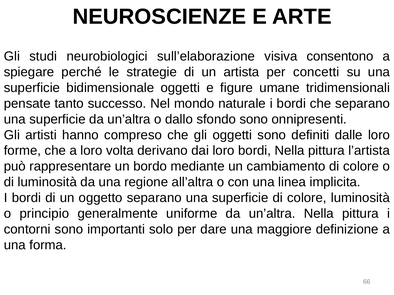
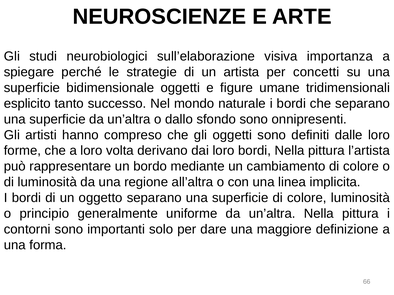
consentono: consentono -> importanza (340, 56)
pensate: pensate -> esplicito (27, 104)
